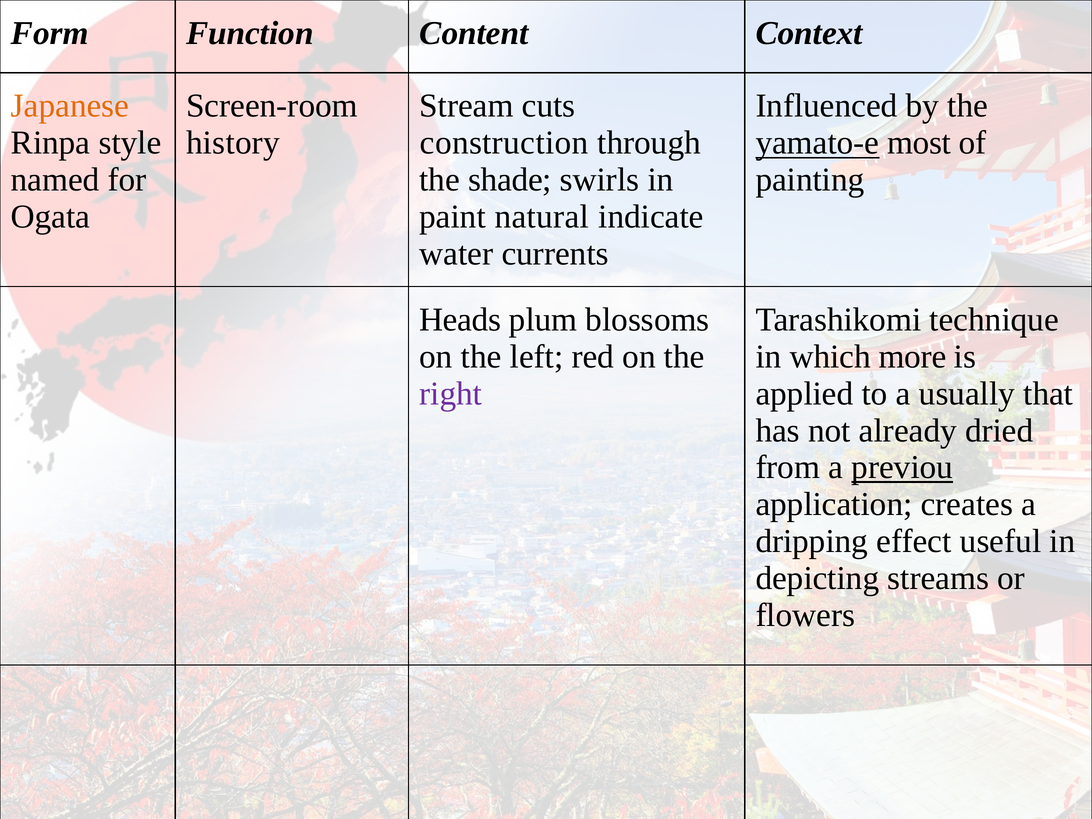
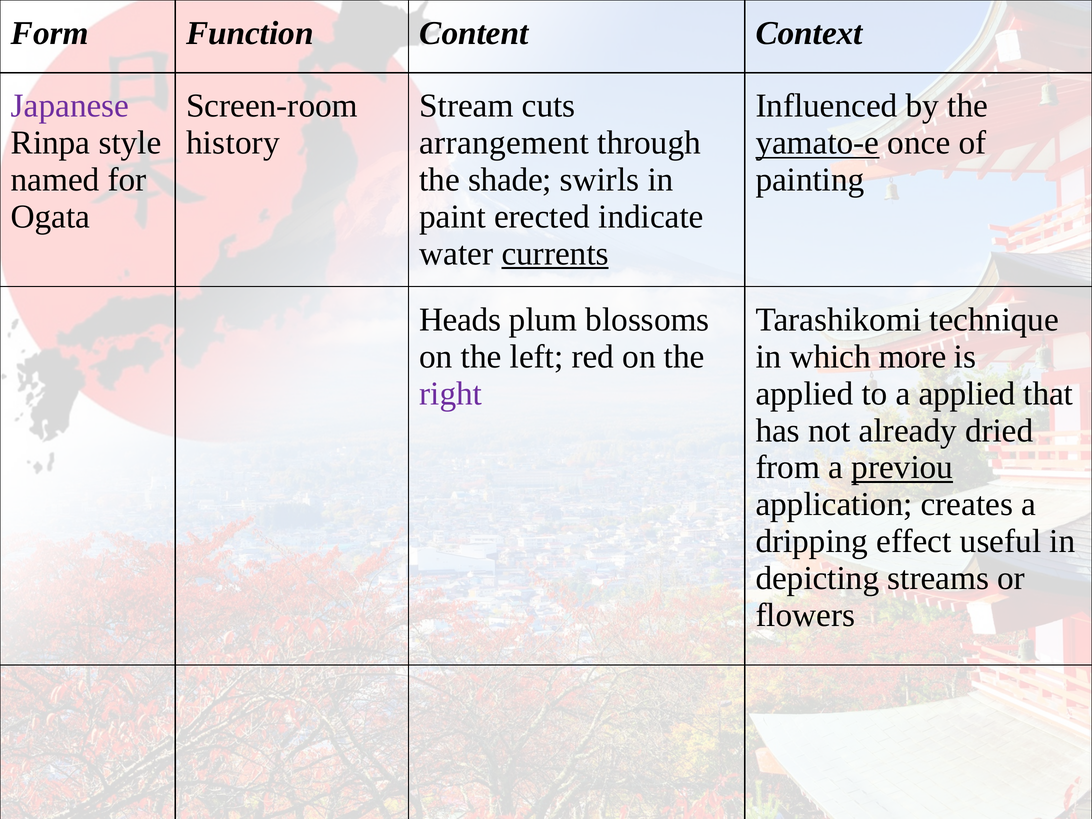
Japanese colour: orange -> purple (70, 106)
construction: construction -> arrangement (504, 143)
most: most -> once (919, 143)
natural: natural -> erected (542, 217)
currents underline: none -> present (555, 254)
a usually: usually -> applied (967, 394)
